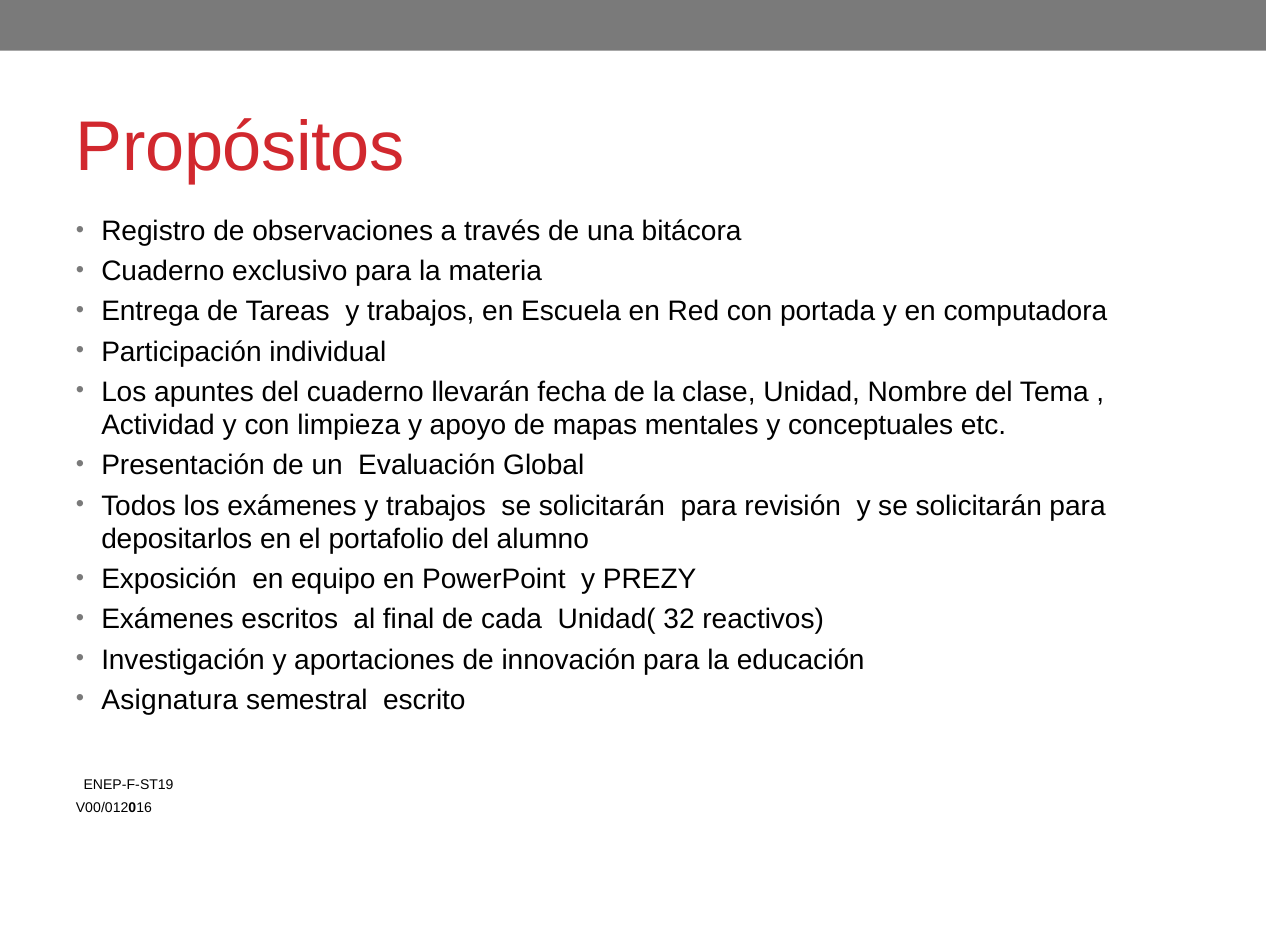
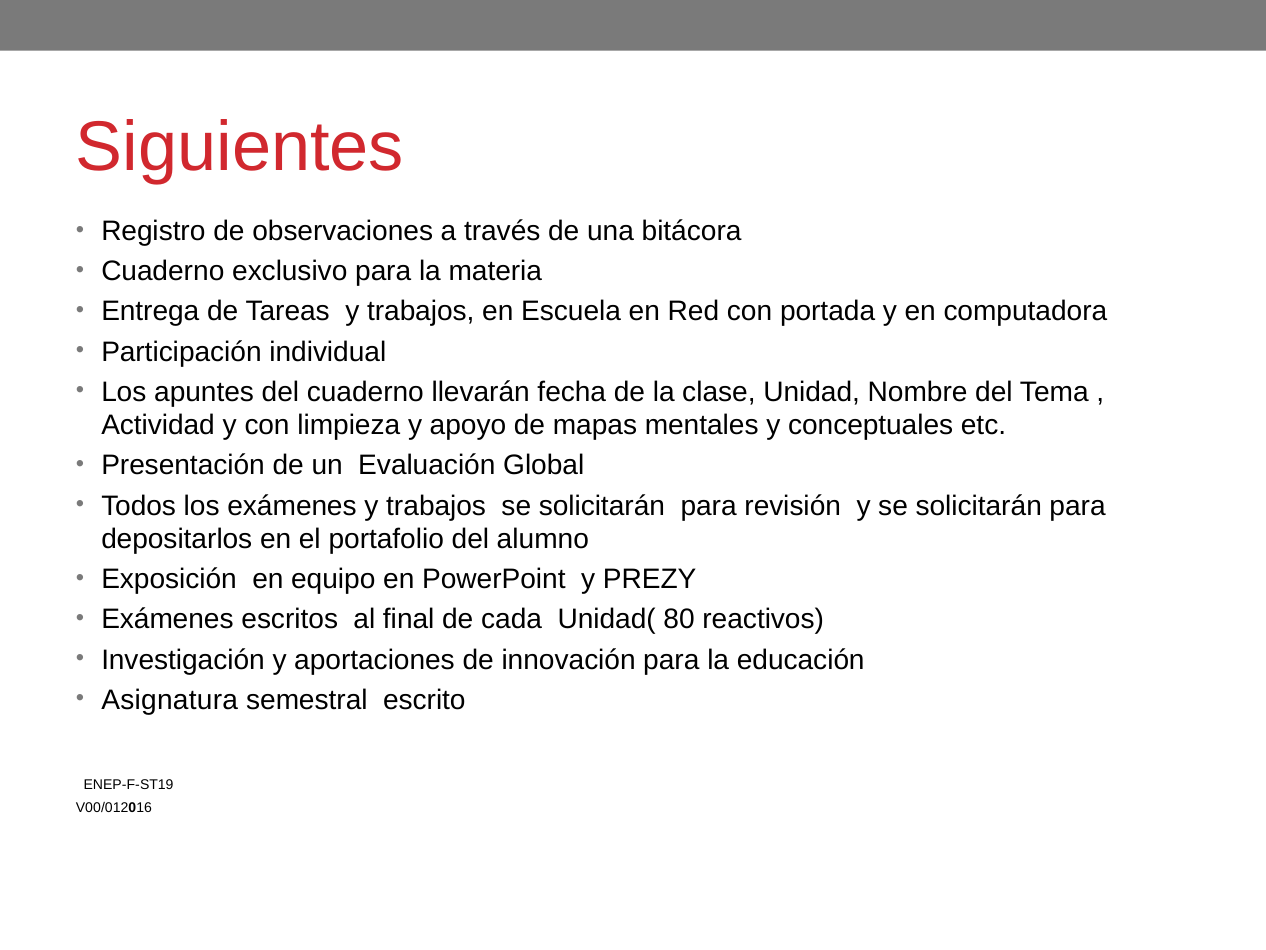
Propósitos: Propósitos -> Siguientes (240, 147)
32: 32 -> 80 (679, 619)
